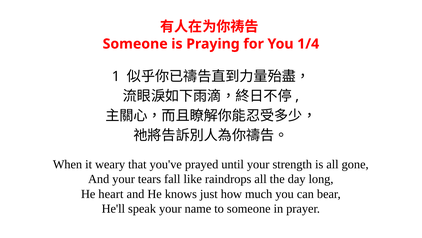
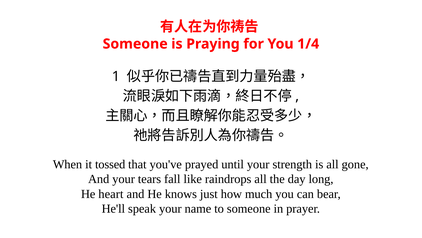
weary: weary -> tossed (110, 164)
